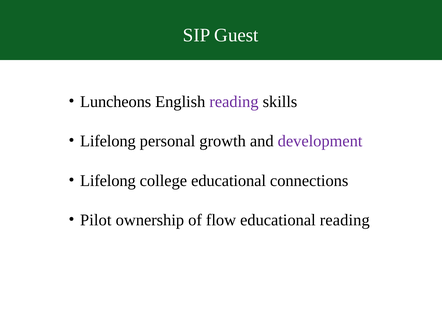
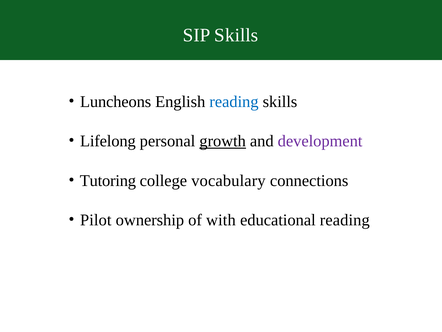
SIP Guest: Guest -> Skills (236, 35)
reading colour: purple -> blue (234, 102)
growth underline: none -> present (223, 141)
Lifelong: Lifelong -> Tutoring (108, 180)
college educational: educational -> vocabulary (228, 180)
flow: flow -> with (221, 220)
